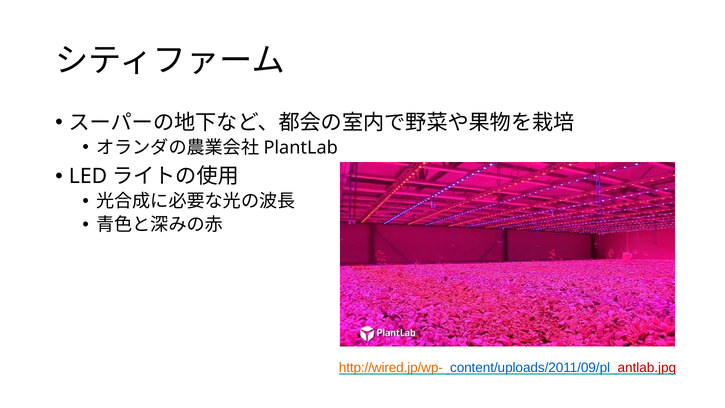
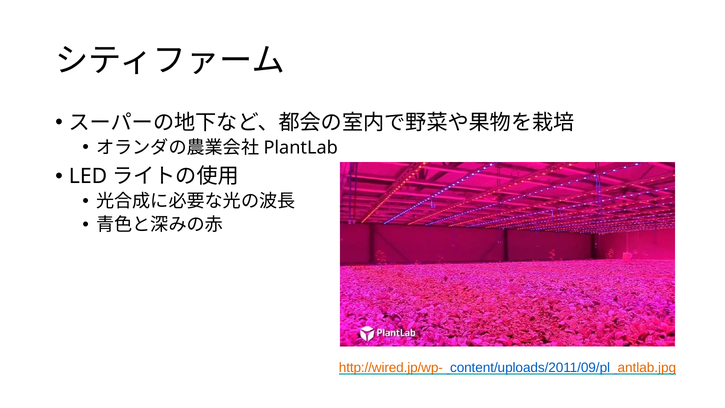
antlab.jpg colour: red -> orange (647, 368)
